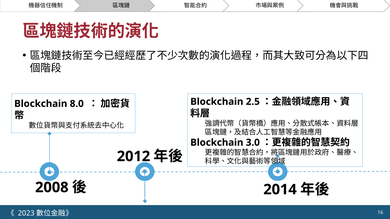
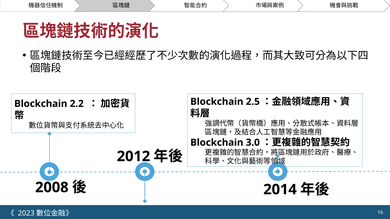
8.0: 8.0 -> 2.2 (77, 104)
